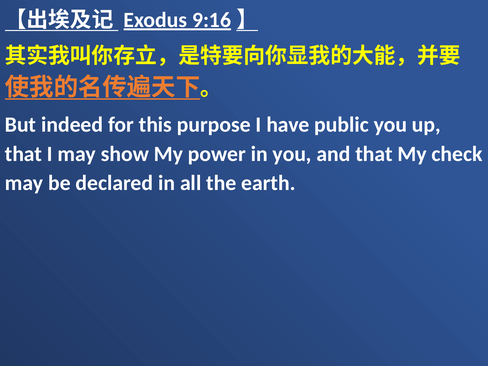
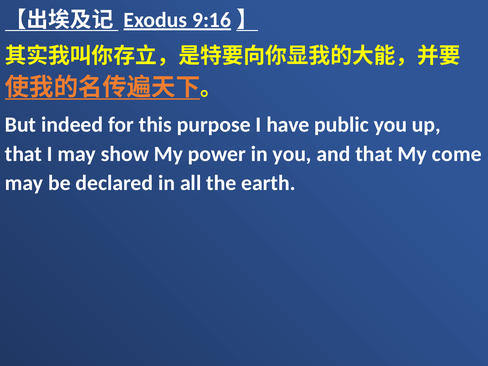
check: check -> come (457, 154)
